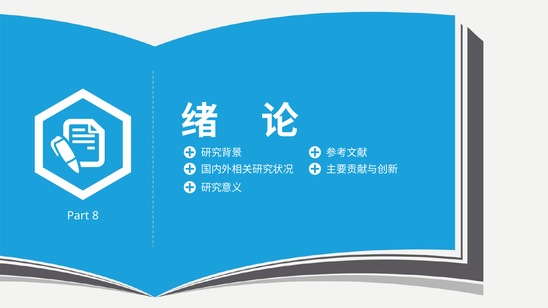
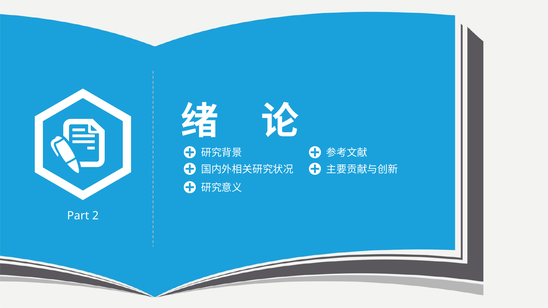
8: 8 -> 2 (95, 216)
